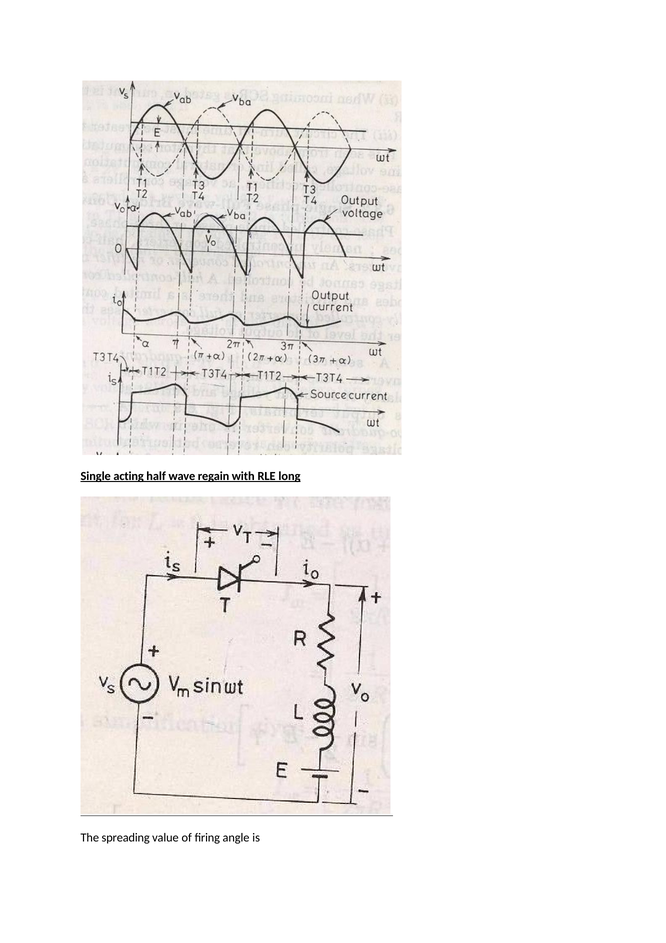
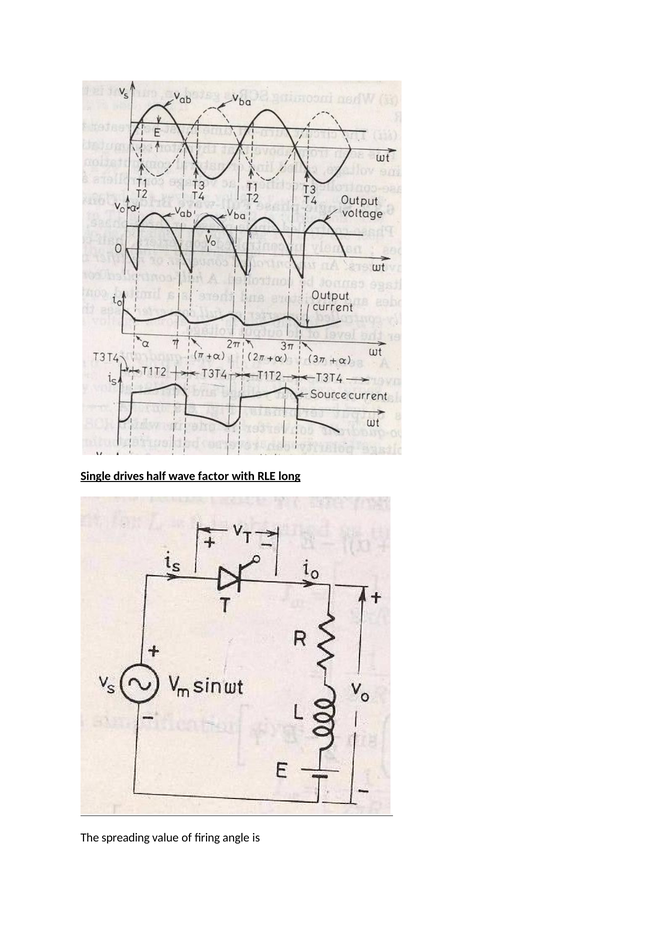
acting: acting -> drives (129, 476)
regain: regain -> factor (213, 476)
